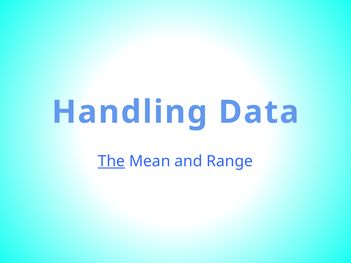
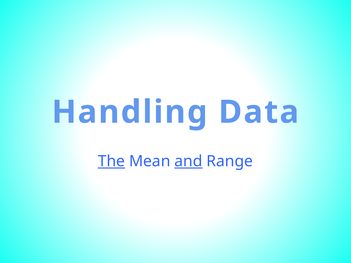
and underline: none -> present (188, 161)
